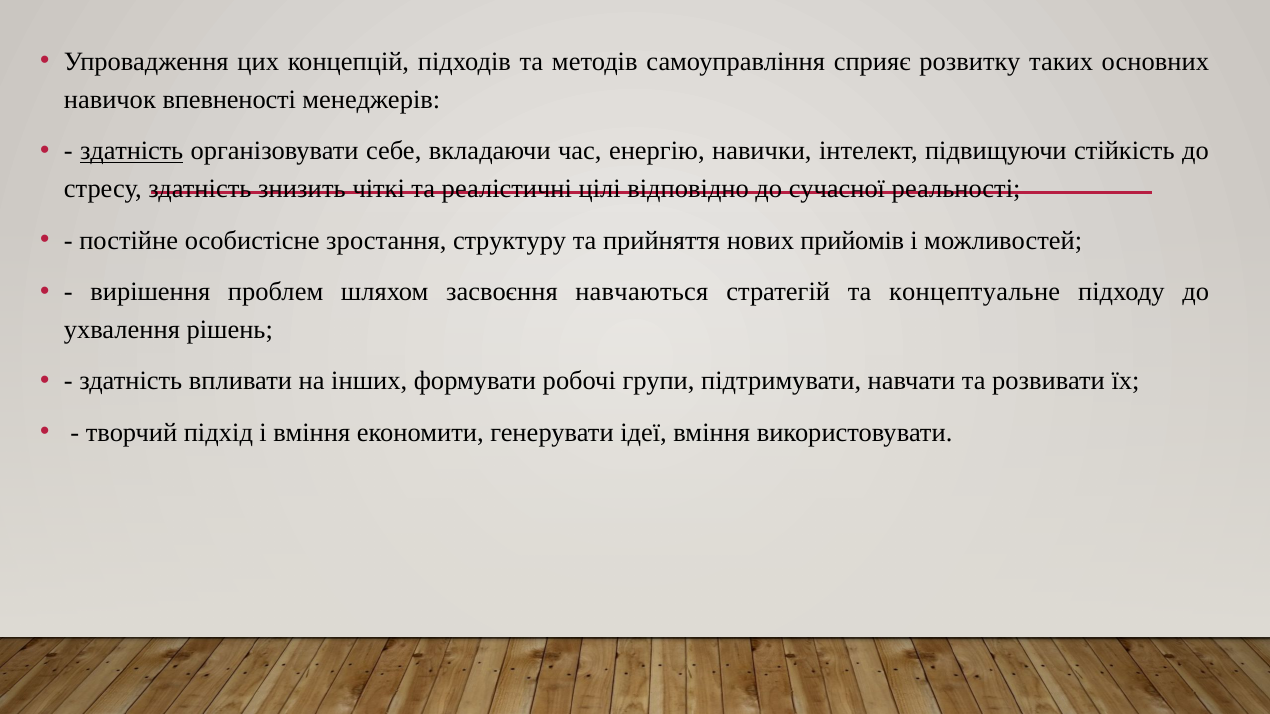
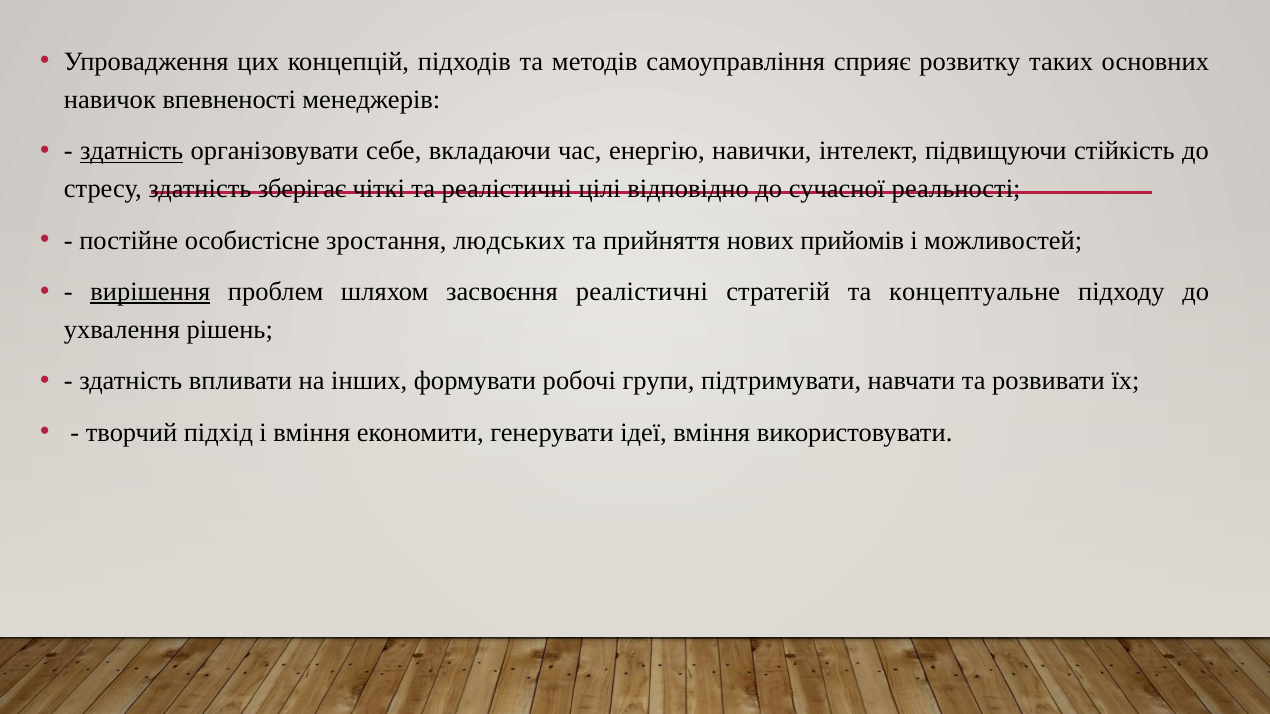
знизить: знизить -> зберігає (302, 189)
структуру: структуру -> людських (509, 241)
вирішення underline: none -> present (150, 292)
засвоєння навчаються: навчаються -> реалістичні (642, 292)
